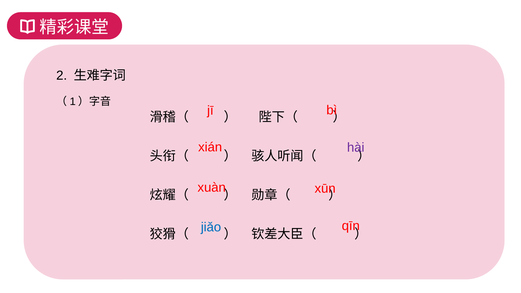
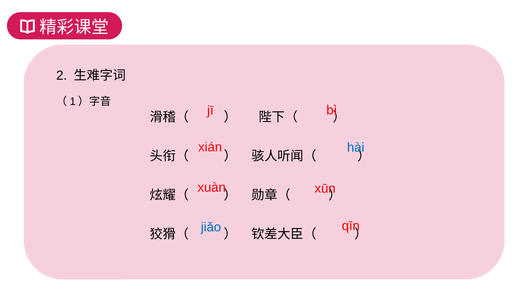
hài colour: purple -> blue (356, 147)
